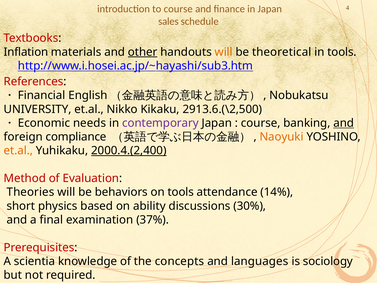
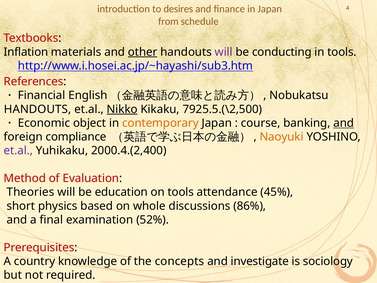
to course: course -> desires (178, 9)
sales: sales -> from (168, 21)
will colour: orange -> purple (224, 52)
theoretical: theoretical -> conducting (282, 52)
UNIVERSITY: UNIVERSITY -> HANDOUTS (38, 109)
Nikko underline: none -> present (122, 109)
2913.6.(\2,500: 2913.6.(\2,500 -> 7925.5.(\2,500 (222, 109)
needs: needs -> object (90, 123)
contemporary colour: purple -> orange (160, 123)
et.al colour: orange -> purple (18, 151)
2000.4.(2,400 underline: present -> none (129, 151)
behaviors: behaviors -> education (121, 192)
14%: 14% -> 45% (277, 192)
ability: ability -> whole (149, 206)
30%: 30% -> 86% (250, 206)
37%: 37% -> 52% (153, 220)
scientia: scientia -> country (35, 261)
languages: languages -> investigate (260, 261)
